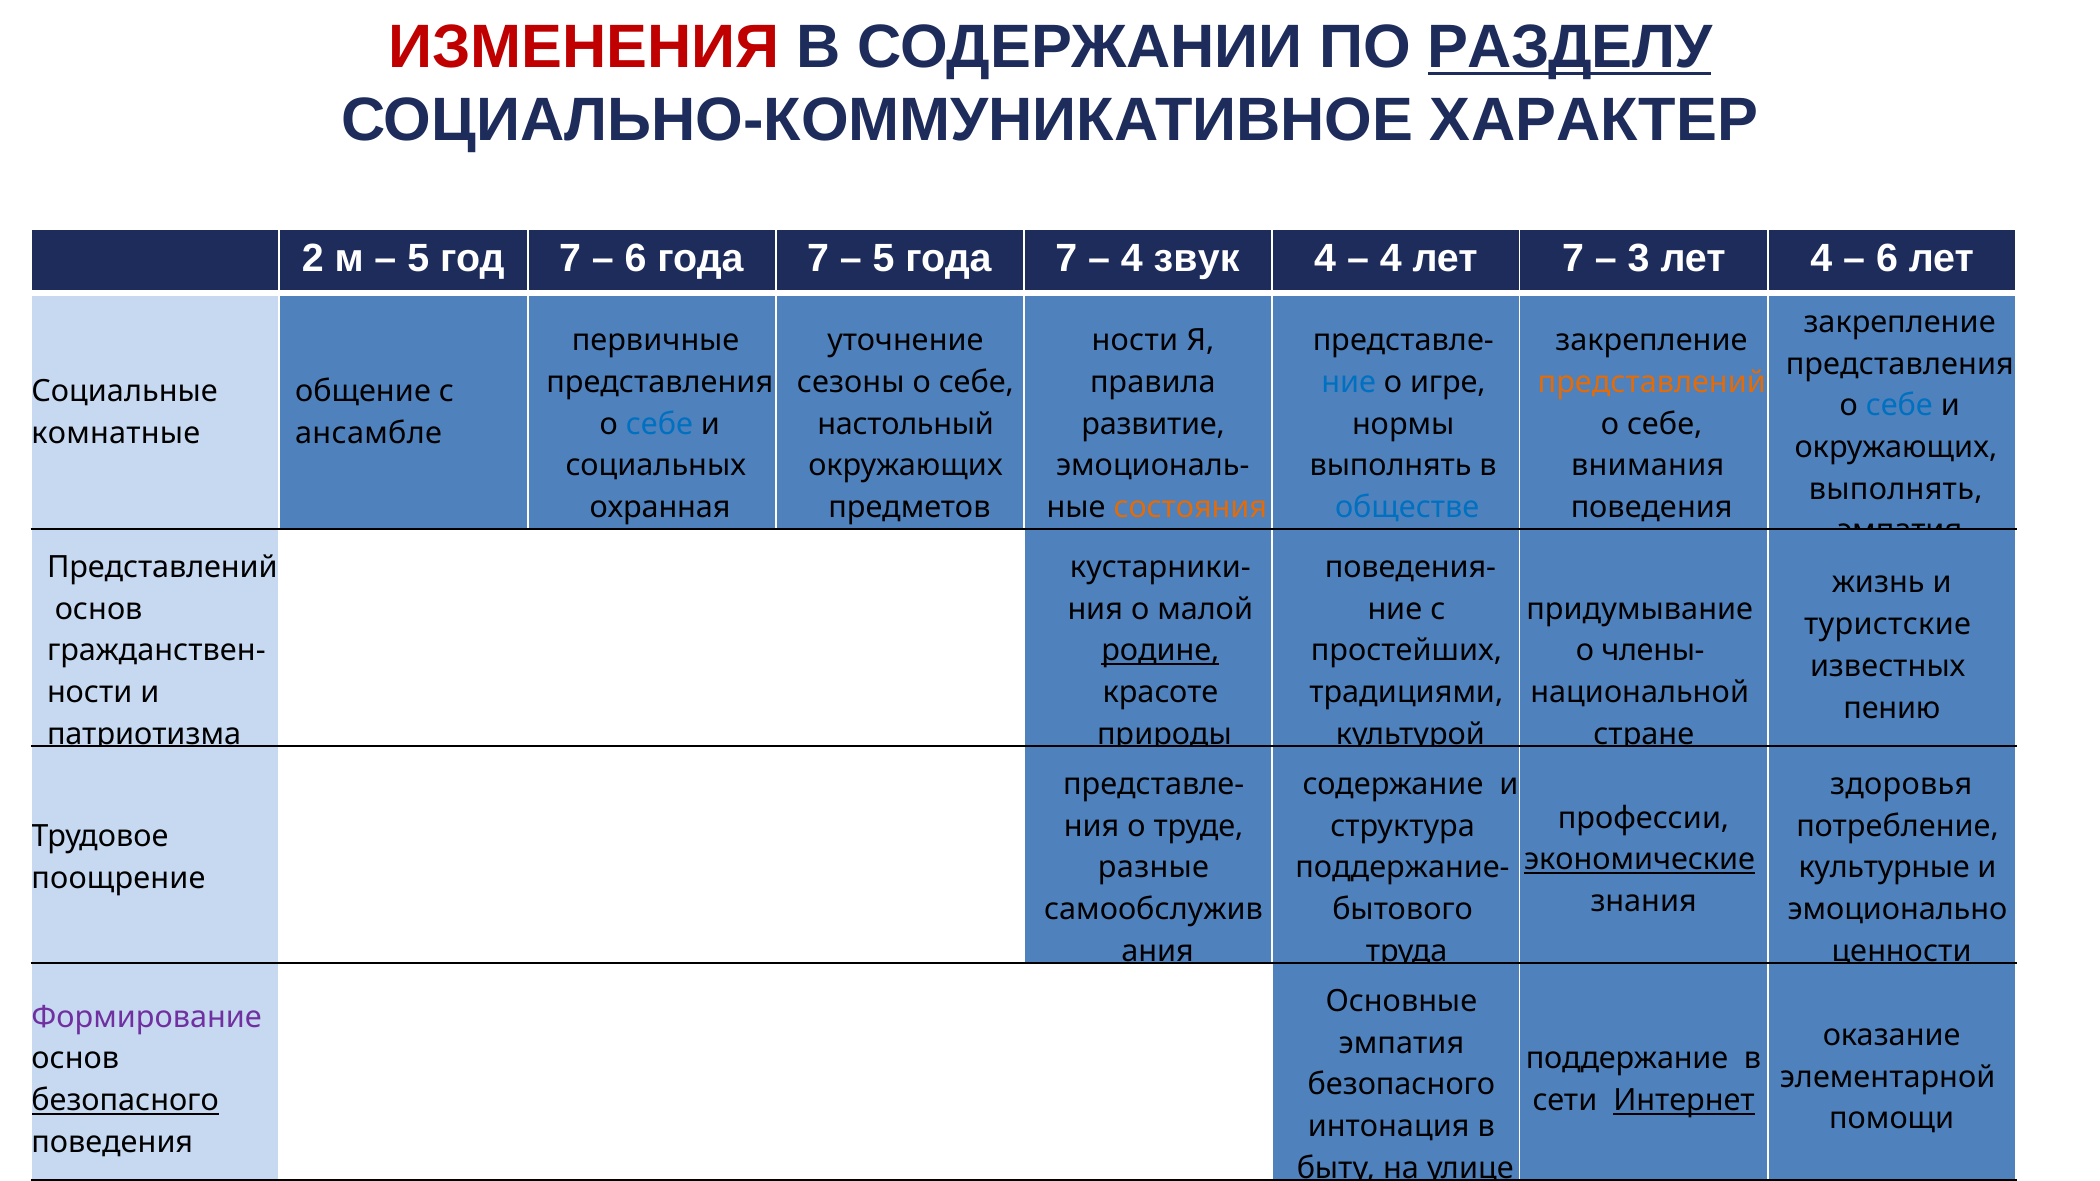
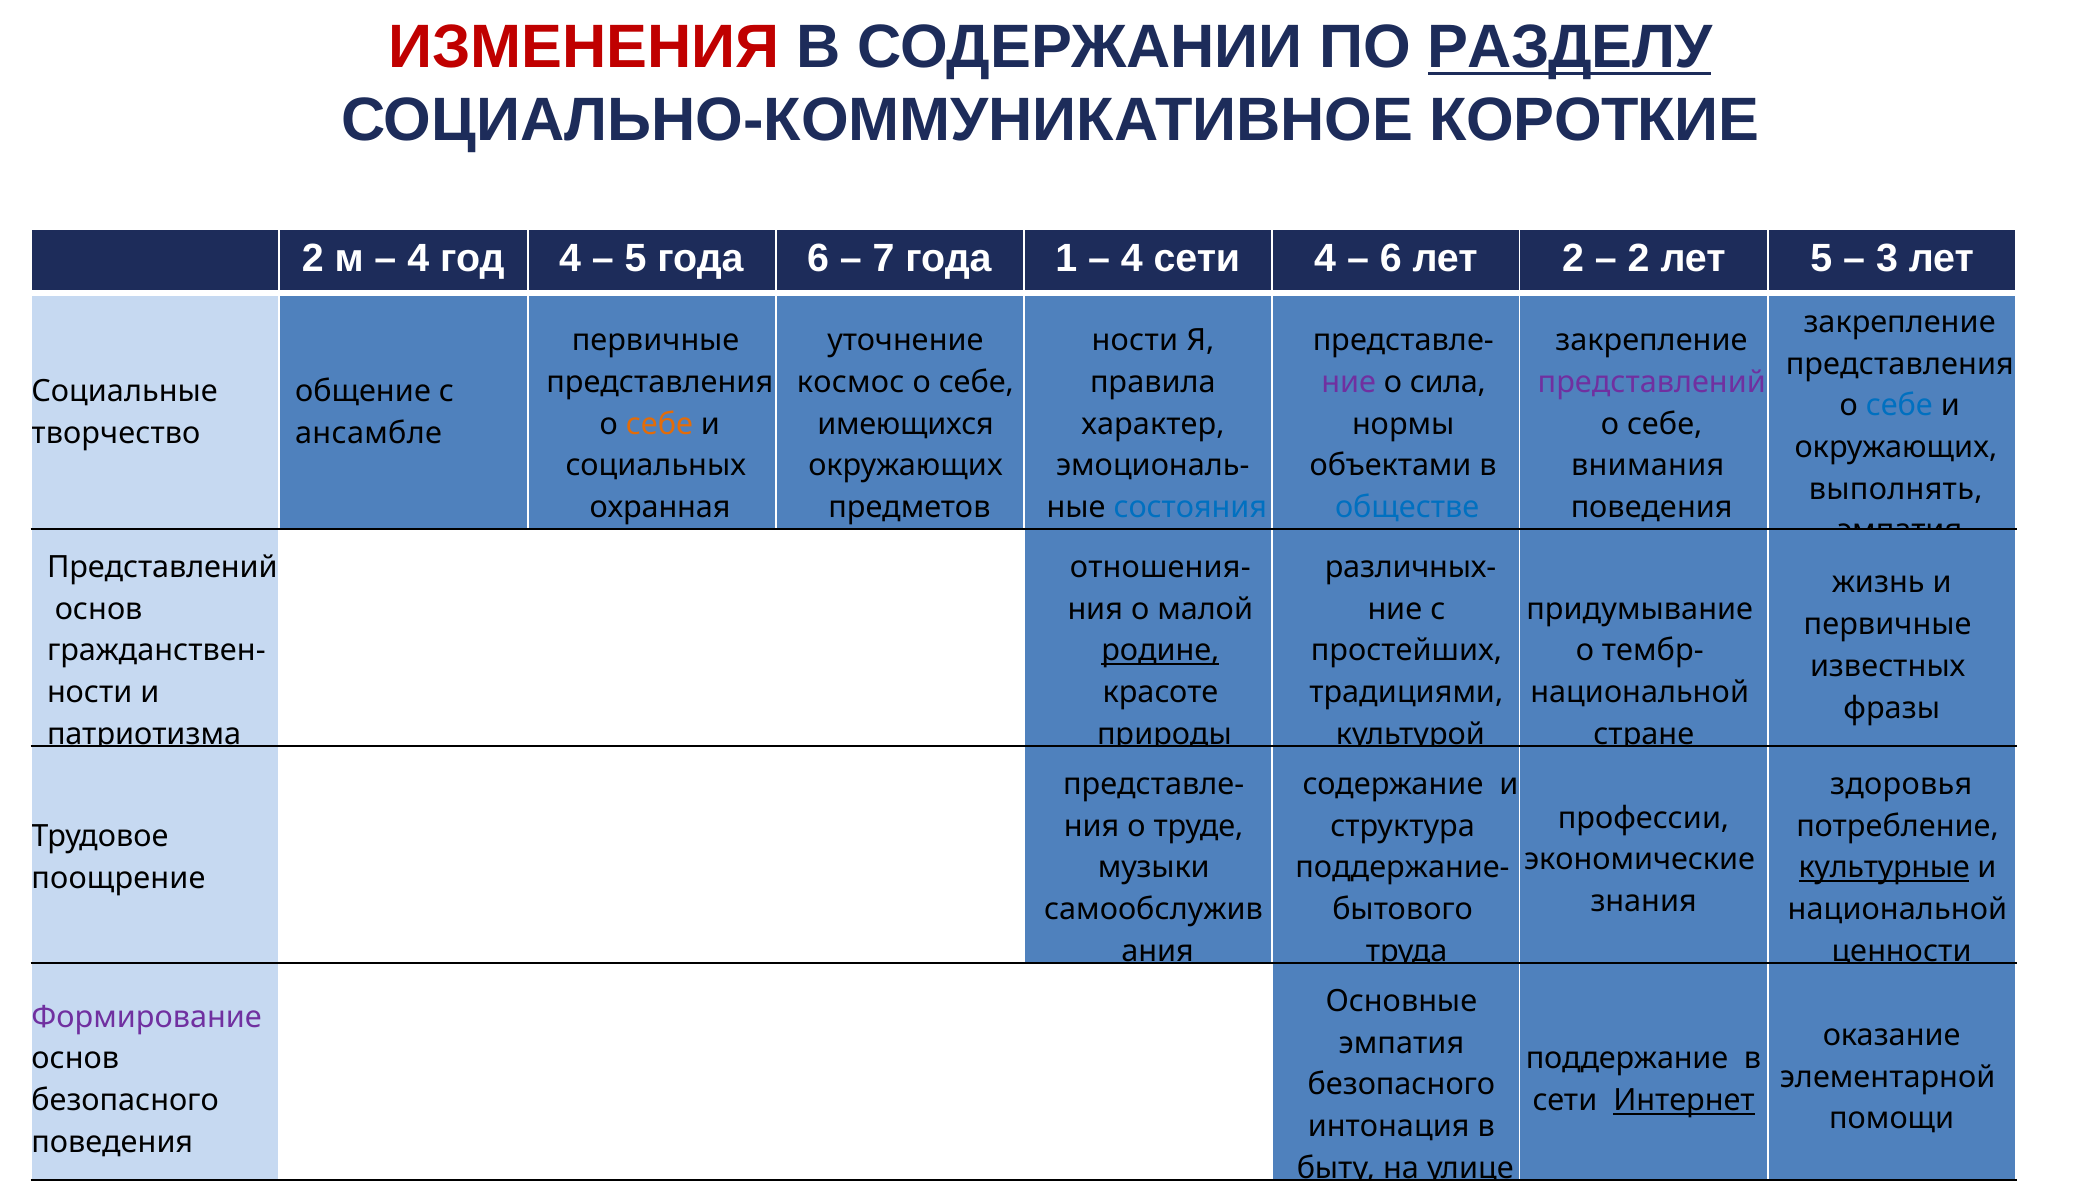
ХАРАКТЕР: ХАРАКТЕР -> КОРОТКИЕ (1594, 121)
5: 5 -> 4 (418, 258)
год 7: 7 -> 4 (570, 258)
6: 6 -> 5 (636, 258)
7: 7 -> 6 (818, 258)
5: 5 -> 7 (884, 258)
7: 7 -> 1 (1066, 258)
4 звук: звук -> сети (1197, 258)
4: 4 -> 6 (1391, 258)
лет 7: 7 -> 2 (1573, 258)
3: 3 -> 2 (1639, 258)
лет 4: 4 -> 5 (1821, 258)
6: 6 -> 3 (1887, 258)
сезоны: сезоны -> космос (851, 382)
ние colour: blue -> purple (1349, 382)
игре: игре -> сила (1448, 382)
представлений colour: orange -> purple (1652, 382)
себе colour: blue -> orange (659, 424)
настольный: настольный -> имеющихся (906, 424)
развитие: развитие -> характер (1153, 424)
комнатные: комнатные -> творчество (116, 433)
выполнять: выполнять -> объектами (1391, 466)
состояния colour: orange -> blue (1190, 508)
кустарники-: кустарники- -> отношения- (1160, 567)
поведения-: поведения- -> различных- (1410, 567)
туристские: туристские -> первичные (1888, 625)
члены-: члены- -> тембр- (1653, 651)
пению: пению -> фразы (1892, 708)
экономические underline: present -> none (1640, 860)
разные: разные -> музыки (1154, 868)
культурные underline: none -> present (1884, 868)
эмоционально: эмоционально -> национальной (1897, 910)
безопасного underline: present -> none (125, 1101)
